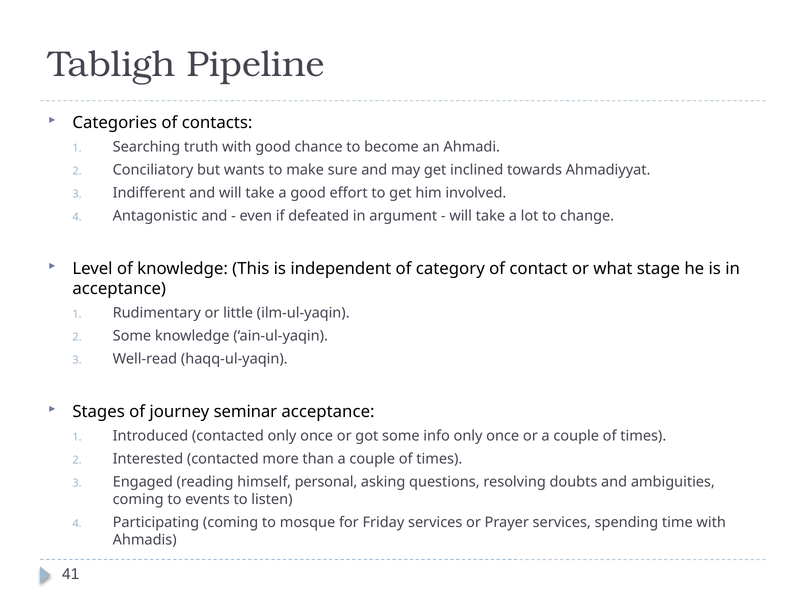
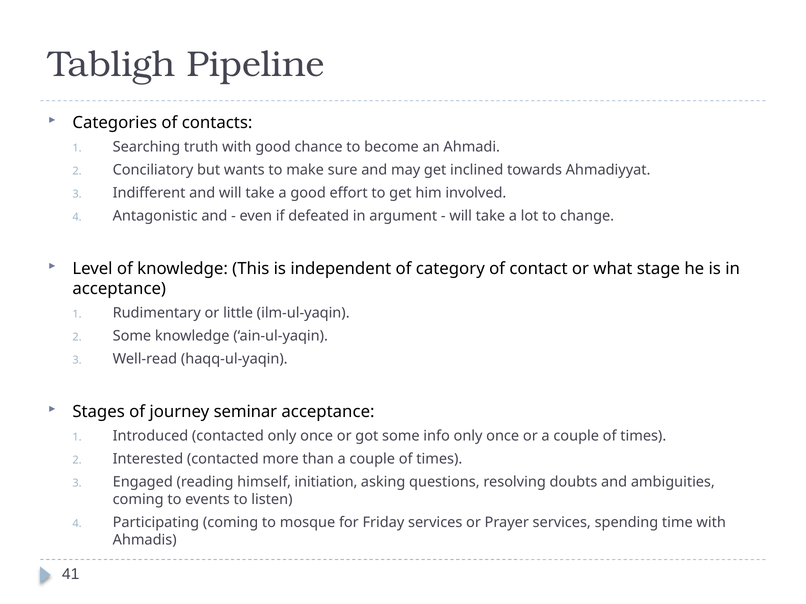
personal: personal -> initiation (326, 482)
